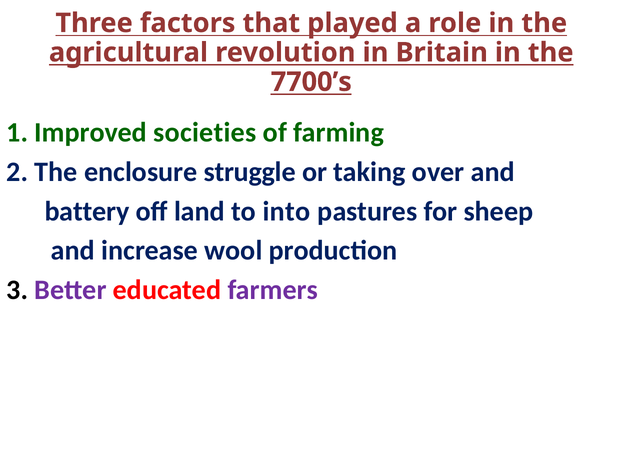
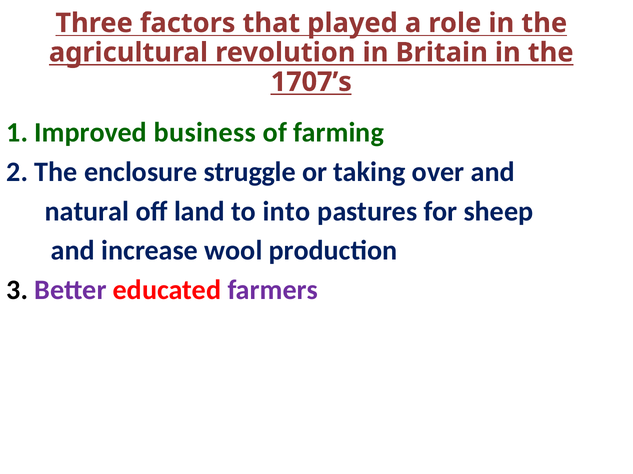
7700’s: 7700’s -> 1707’s (311, 82)
societies: societies -> business (205, 133)
battery: battery -> natural (87, 212)
